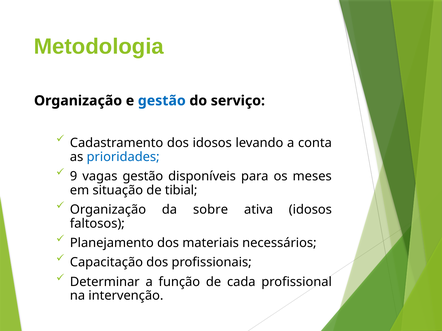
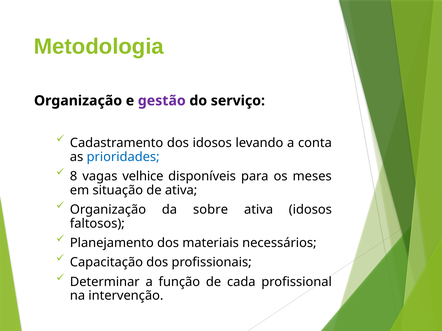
gestão colour: blue -> purple (162, 101)
9: 9 -> 8 (74, 177)
vagas gestão: gestão -> velhice (143, 177)
de tibial: tibial -> ativa (181, 191)
